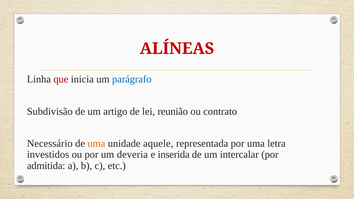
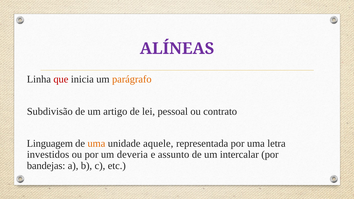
ALÍNEAS colour: red -> purple (177, 49)
parágrafo colour: blue -> orange (132, 79)
reunião: reunião -> pessoal (173, 111)
Necessário: Necessário -> Linguagem (50, 143)
inserida: inserida -> assunto (174, 155)
admitida: admitida -> bandejas (46, 166)
